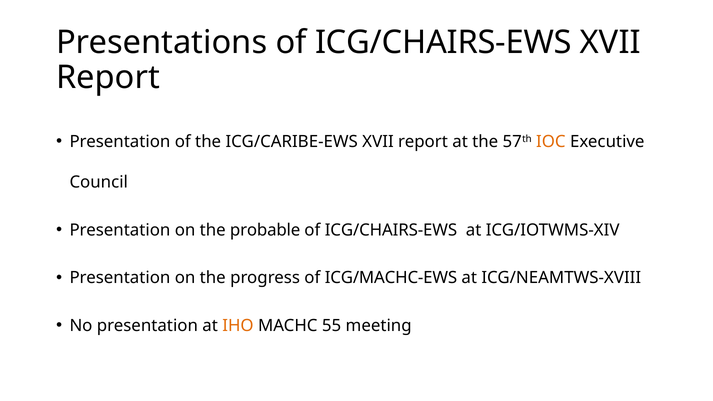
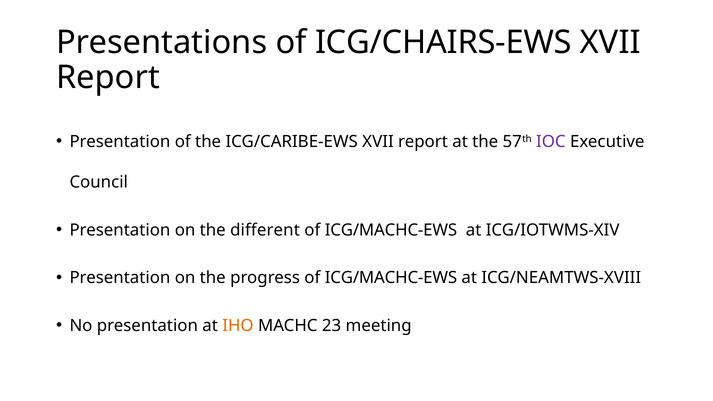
IOC colour: orange -> purple (551, 142)
probable: probable -> different (265, 230)
ICG/CHAIRS-EWS: ICG/CHAIRS-EWS -> ICG/MACHC-EWS (391, 230)
55: 55 -> 23 (332, 326)
